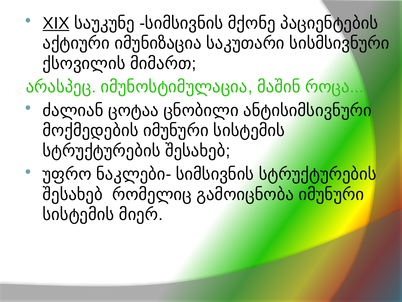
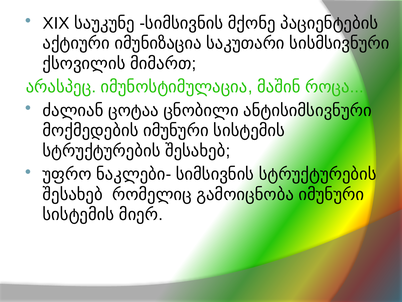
XIX underline: present -> none (56, 23)
